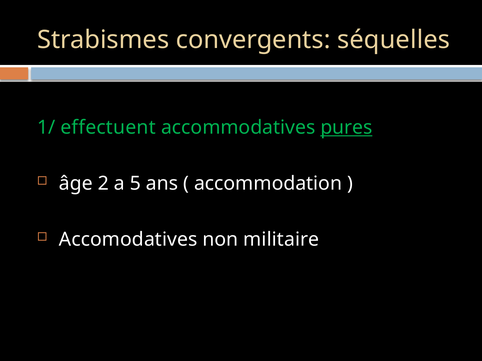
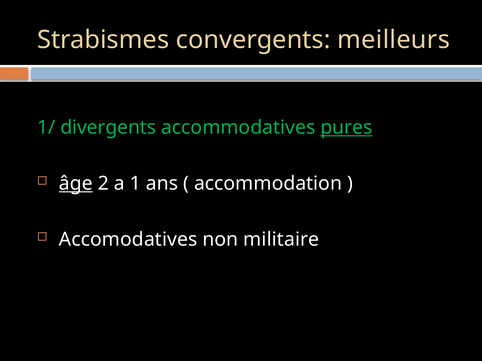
séquelles: séquelles -> meilleurs (394, 40)
effectuent: effectuent -> divergents (108, 128)
âge underline: none -> present (76, 184)
5: 5 -> 1 (135, 184)
